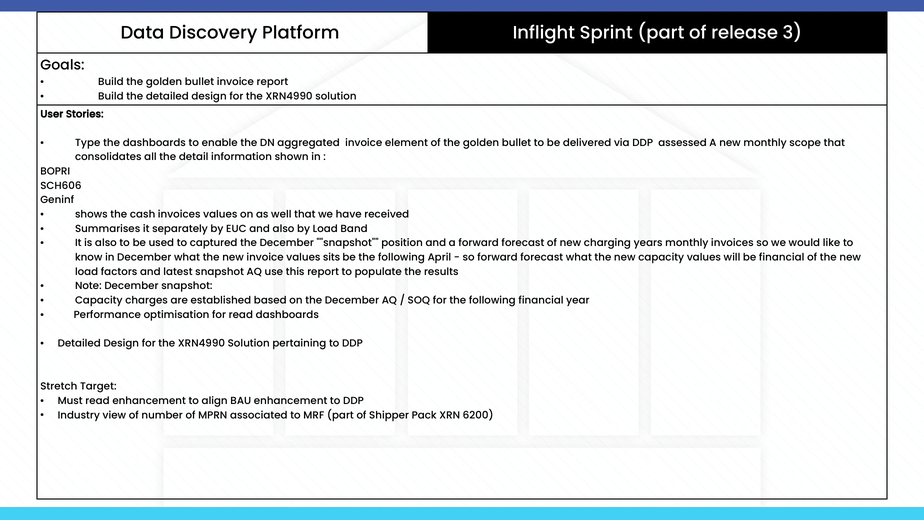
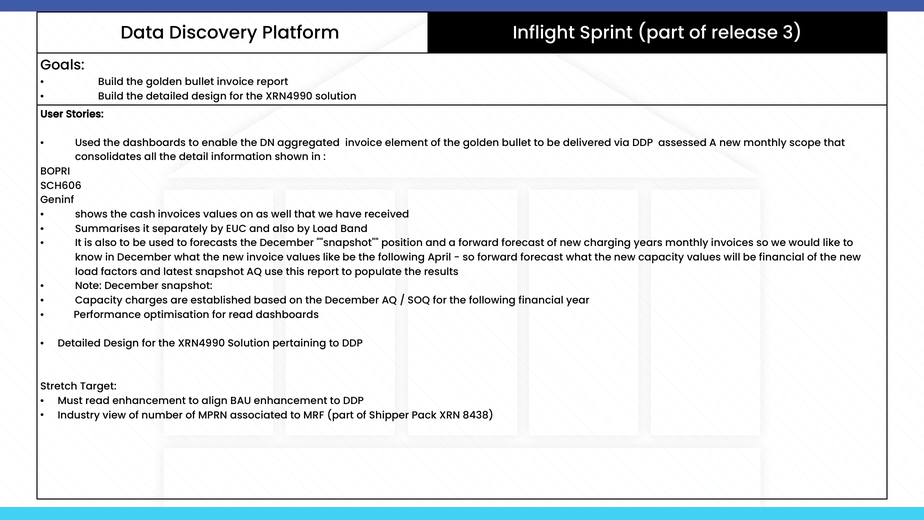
Type: Type -> Used (88, 143)
captured: captured -> forecasts (214, 243)
values sits: sits -> like (332, 257)
6200: 6200 -> 8438 (478, 415)
